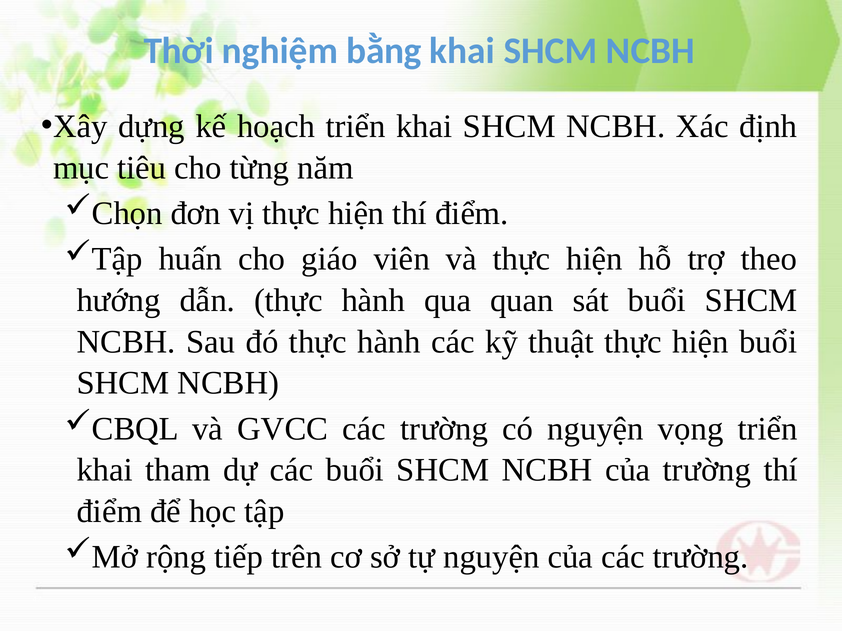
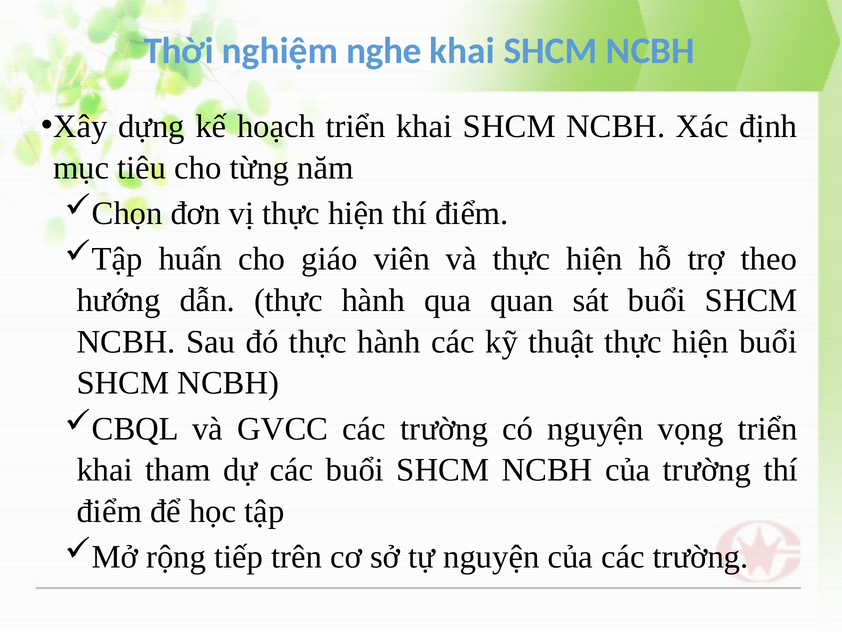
bằng: bằng -> nghe (384, 51)
